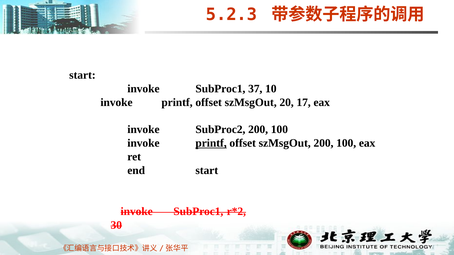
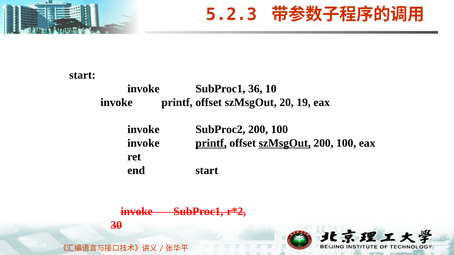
37: 37 -> 36 (255, 89)
17: 17 -> 19 (304, 103)
szMsgOut underline: none -> present (285, 143)
